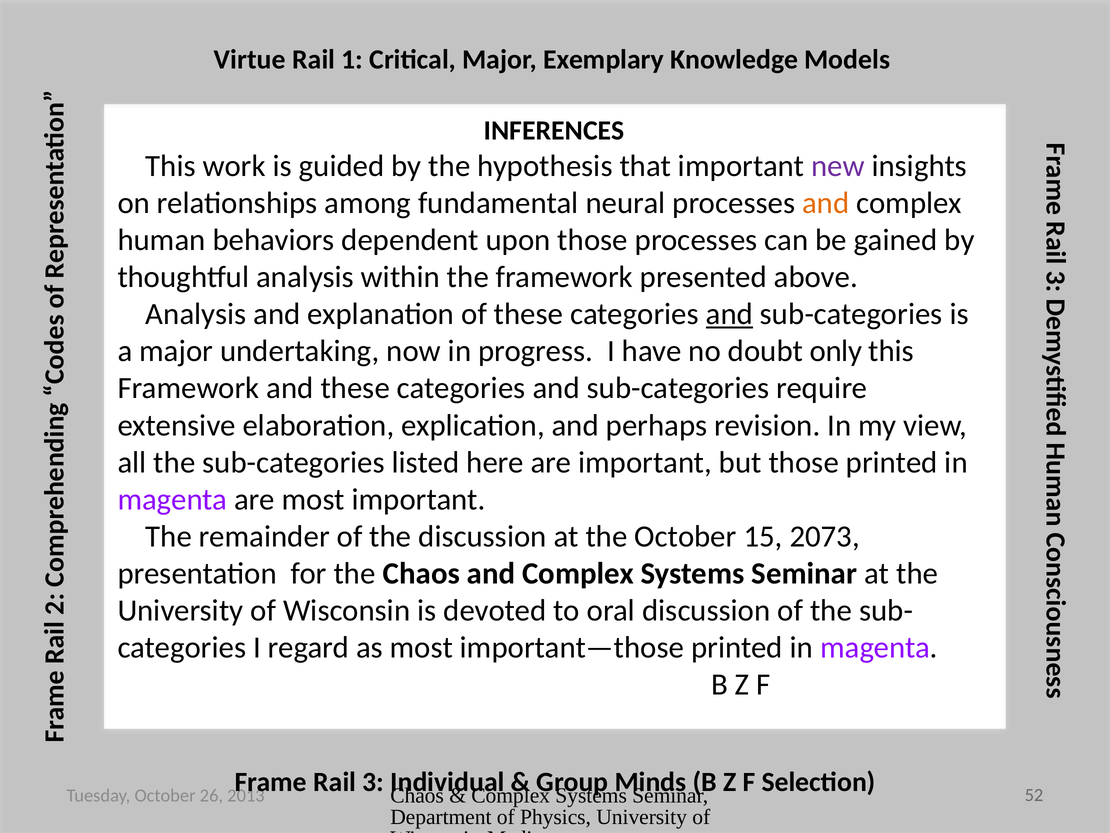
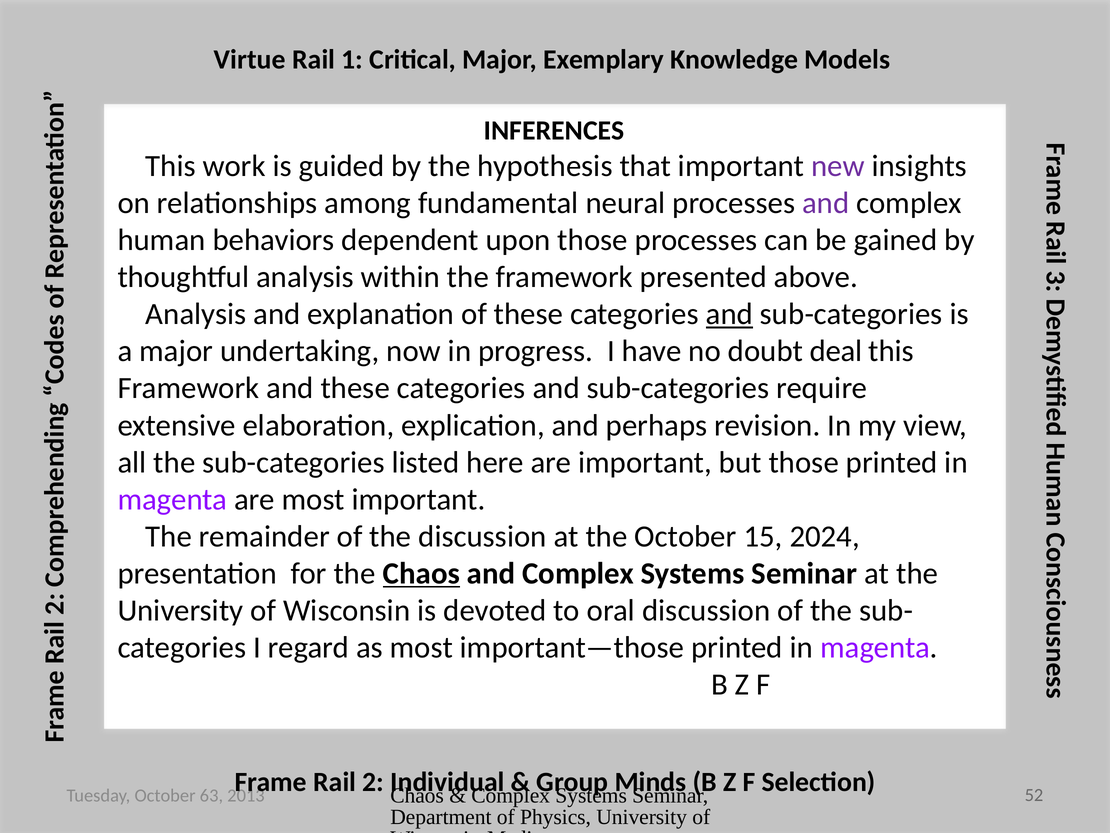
and colour: orange -> purple (826, 203)
only: only -> deal (836, 351)
2073: 2073 -> 2024 (825, 536)
Chaos underline: none -> present (421, 573)
Rail 3: 3 -> 2 (373, 782)
26: 26 -> 63 (211, 795)
